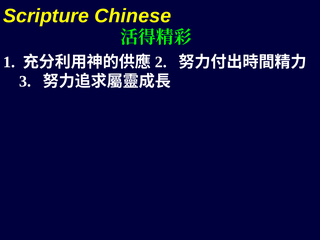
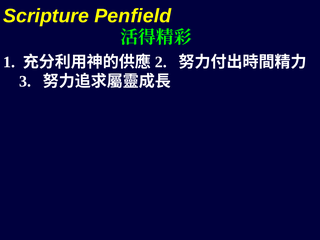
Chinese: Chinese -> Penfield (133, 16)
